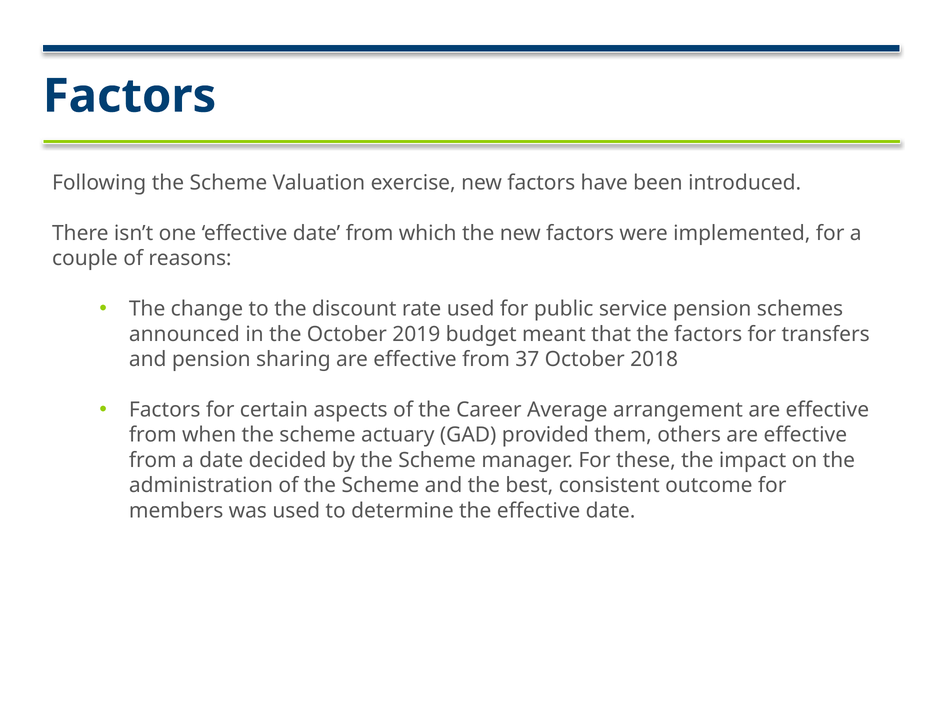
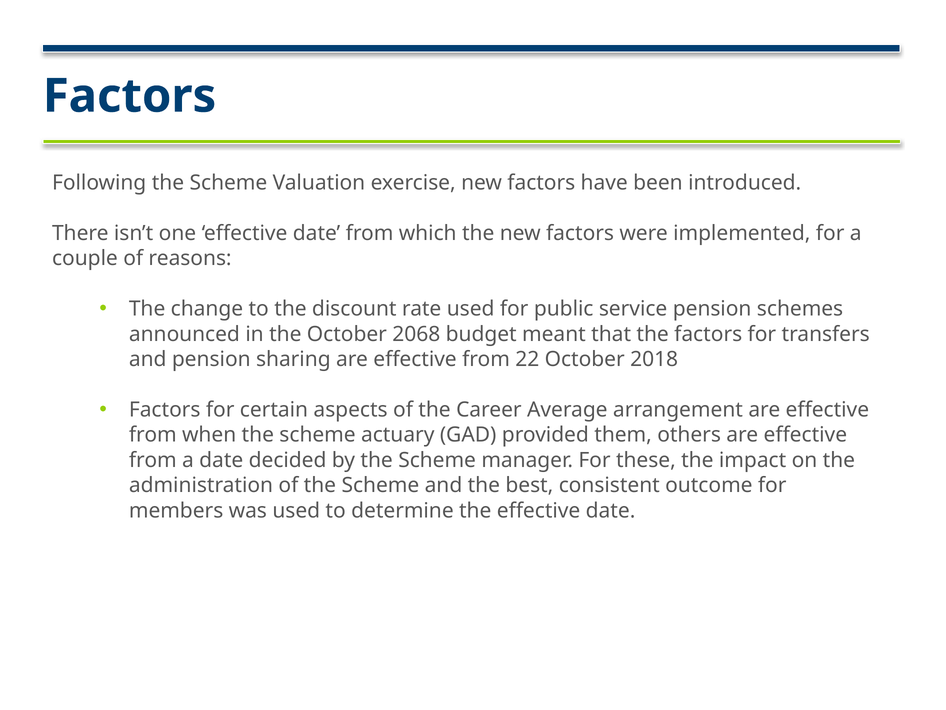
2019: 2019 -> 2068 (416, 334)
37: 37 -> 22 (527, 359)
